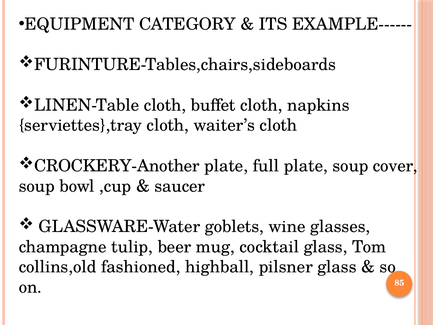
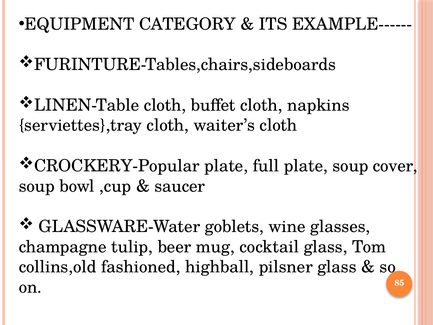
CROCKERY-Another: CROCKERY-Another -> CROCKERY-Popular (117, 166)
